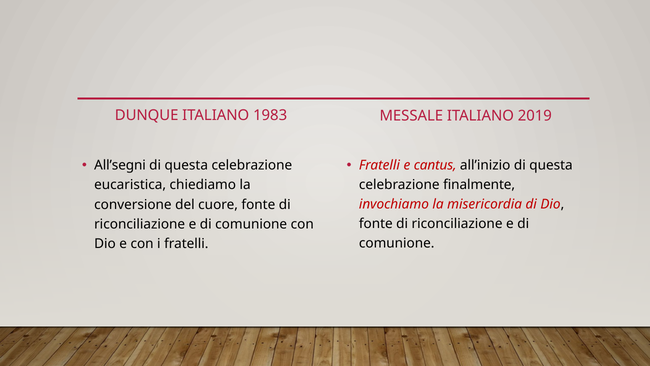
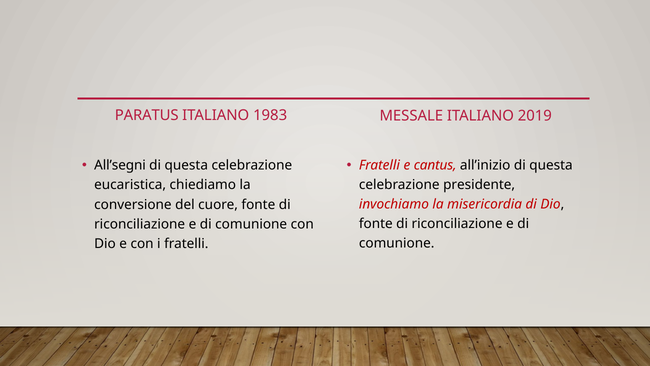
DUNQUE: DUNQUE -> PARATUS (147, 115)
finalmente: finalmente -> presidente (479, 185)
